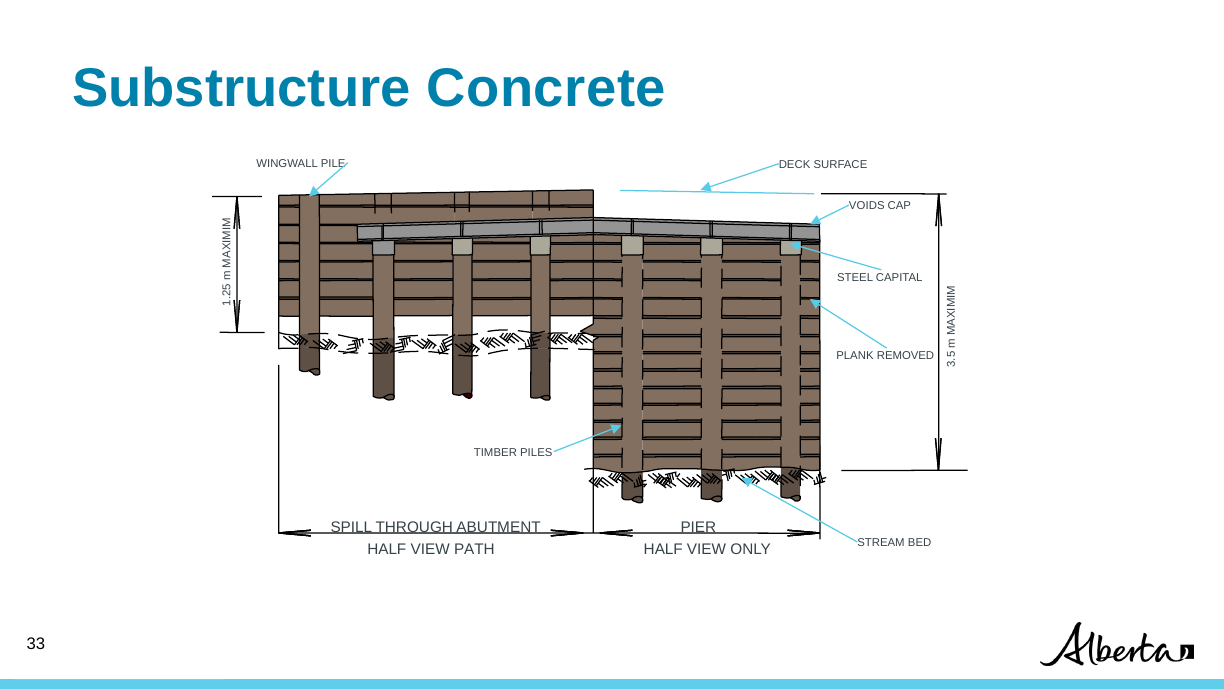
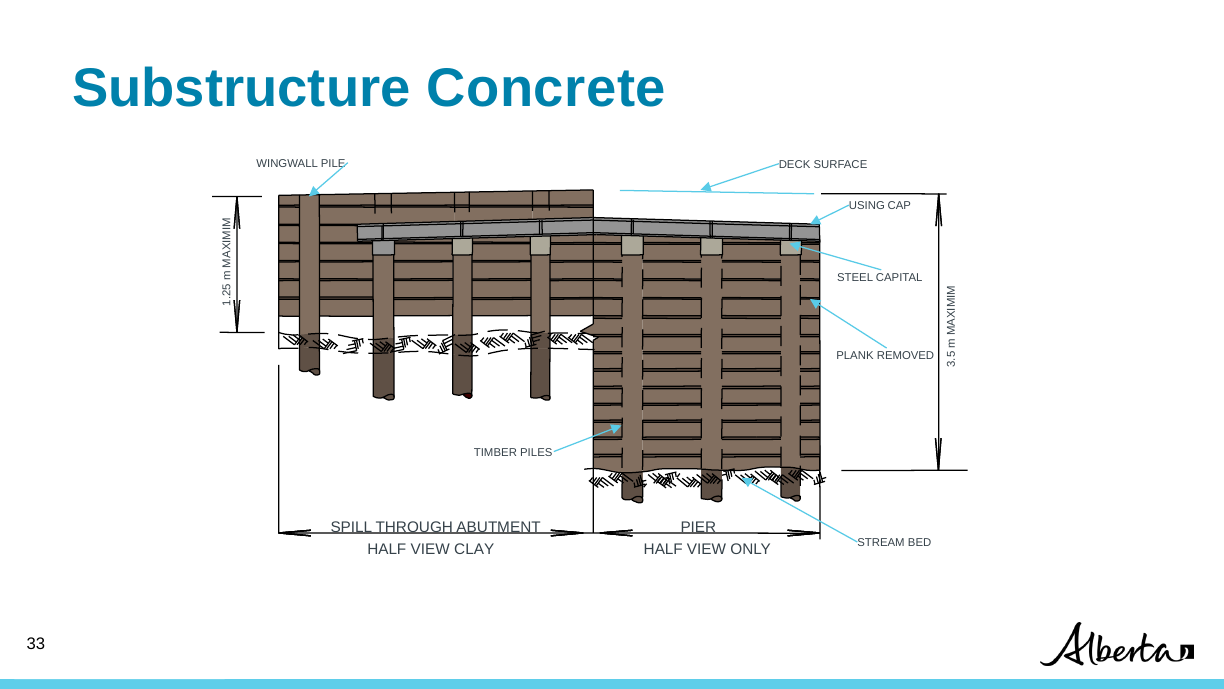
VOIDS: VOIDS -> USING (867, 206)
PATH: PATH -> CLAY (474, 549)
